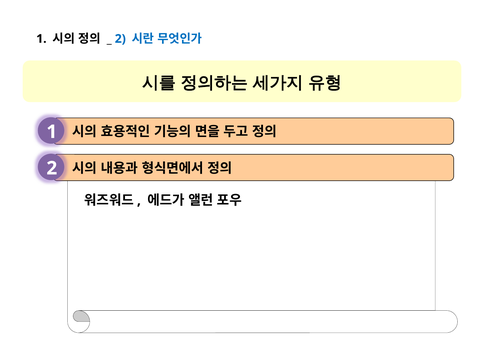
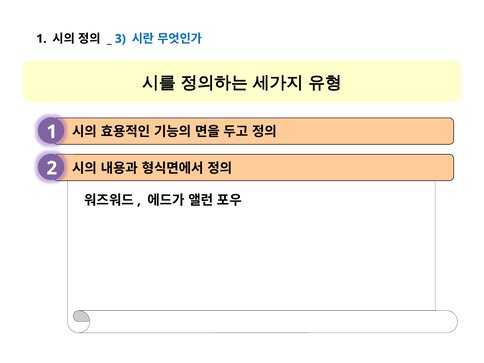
2: 2 -> 3 (120, 39)
